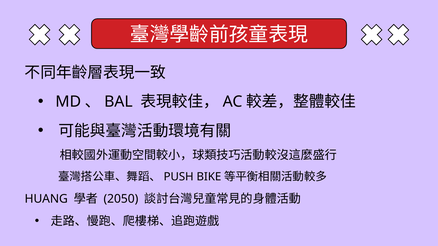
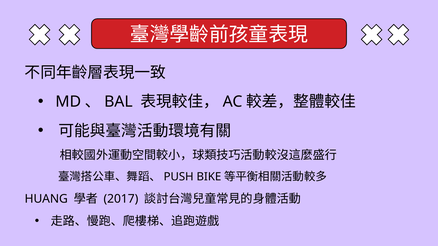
2050: 2050 -> 2017 (121, 199)
